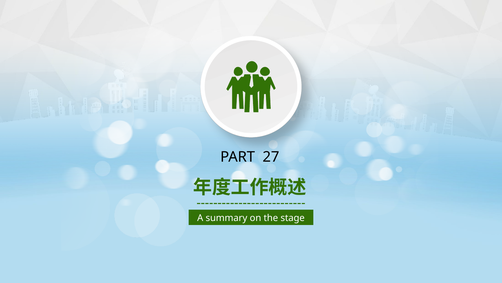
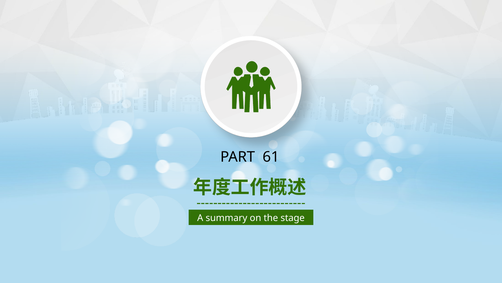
27: 27 -> 61 (271, 157)
